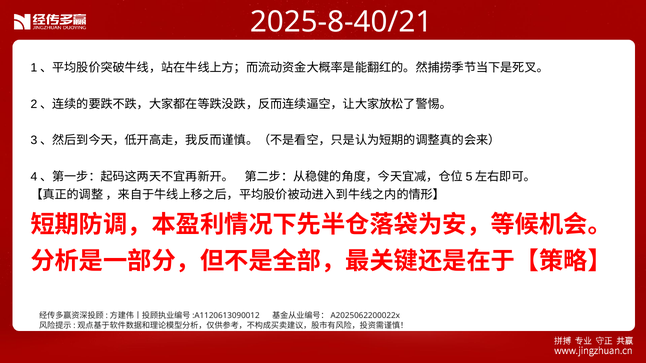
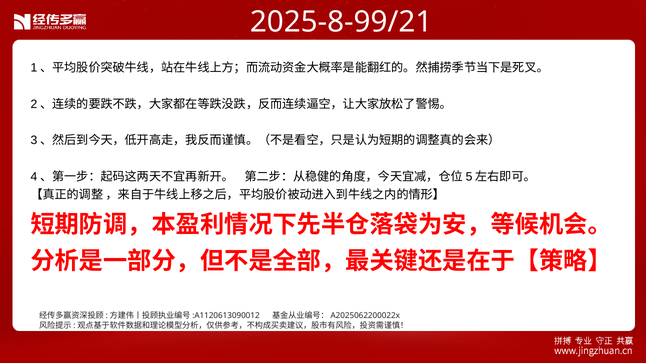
2025-8-40/21: 2025-8-40/21 -> 2025-8-99/21 (341, 22)
